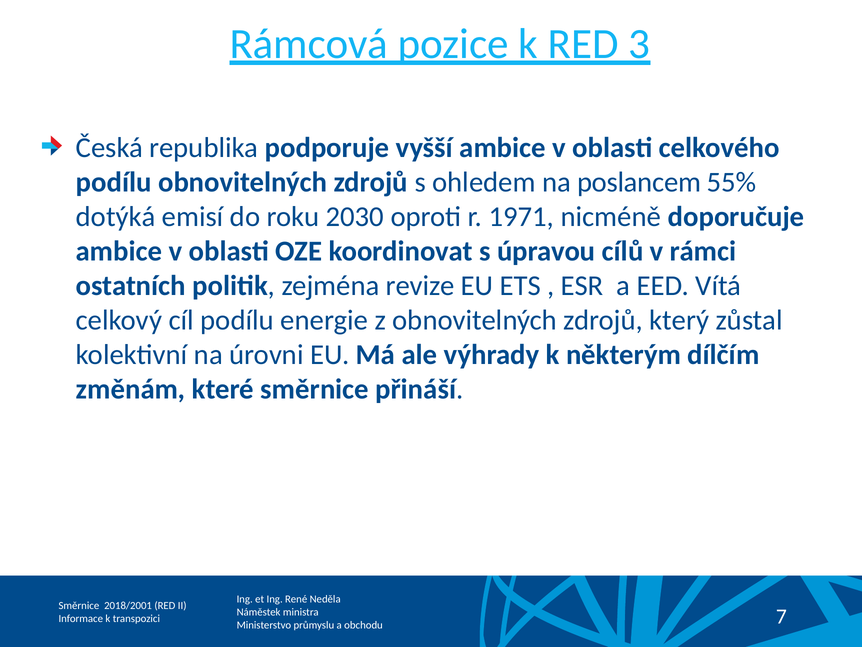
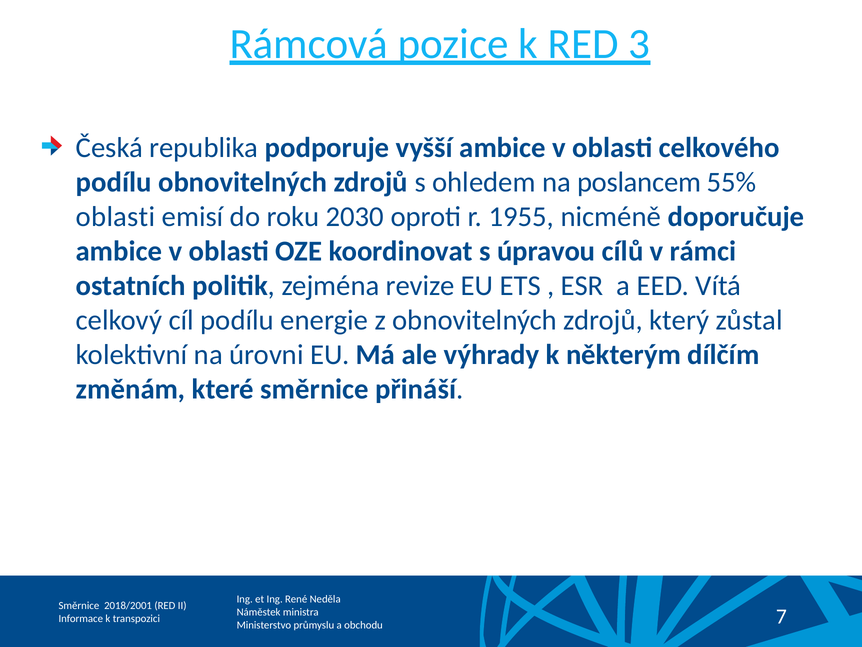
dotýká: dotýká -> oblasti (116, 216)
1971: 1971 -> 1955 (521, 216)
